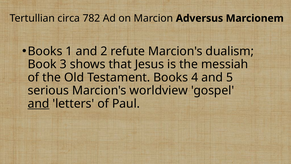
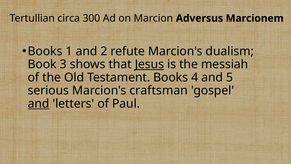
782: 782 -> 300 (91, 18)
Jesus underline: none -> present (149, 64)
worldview: worldview -> craftsman (159, 90)
